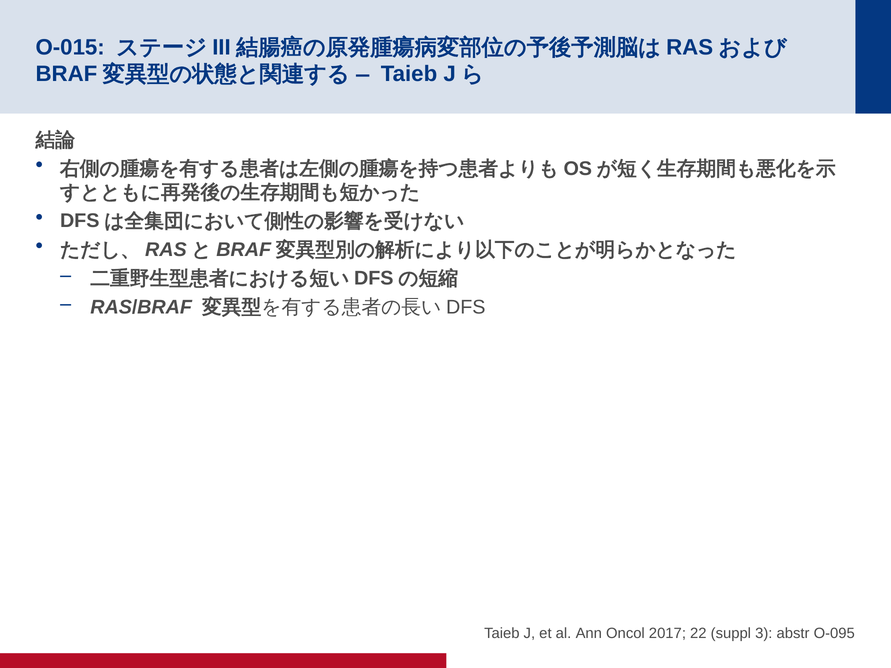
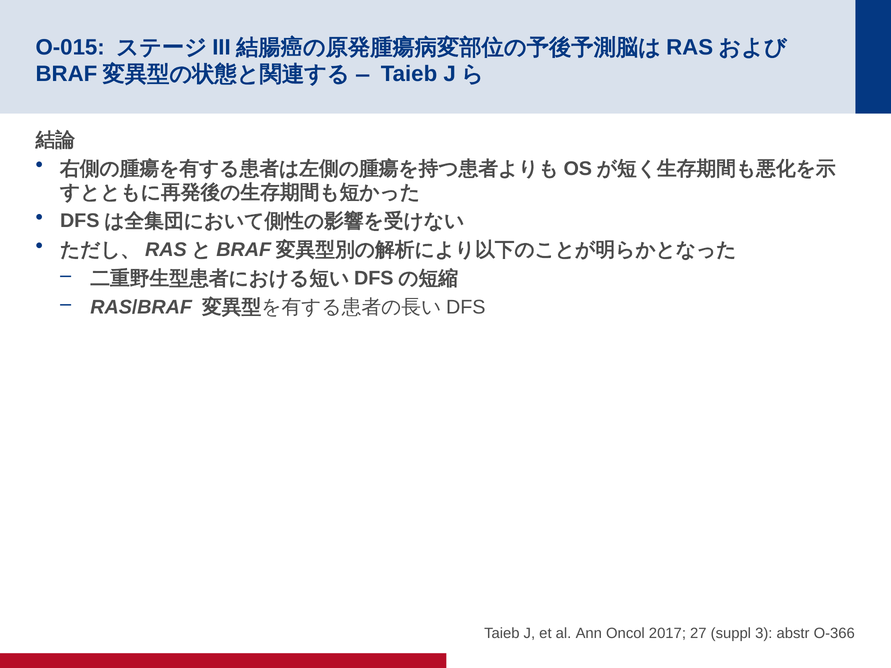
22: 22 -> 27 (698, 634)
O-095: O-095 -> O-366 (834, 634)
